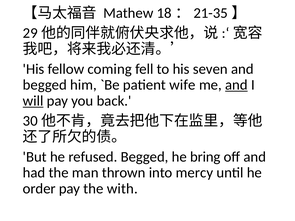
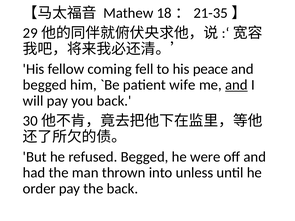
seven: seven -> peace (210, 69)
will underline: present -> none (33, 101)
bring: bring -> were (205, 157)
mercy: mercy -> unless (194, 173)
the with: with -> back (122, 189)
